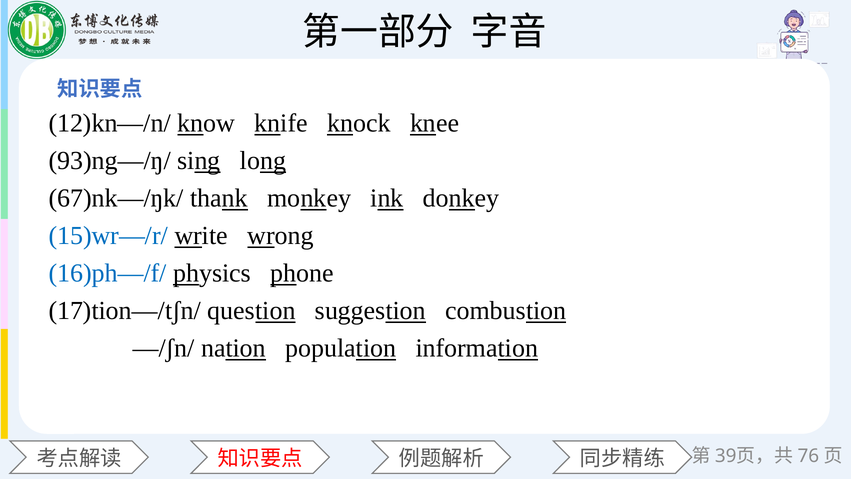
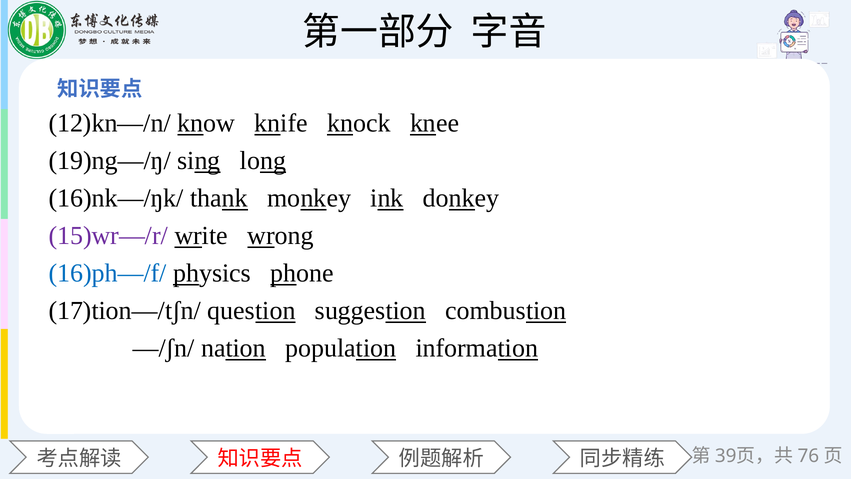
93)ng—/ŋ/: 93)ng—/ŋ/ -> 19)ng—/ŋ/ (110, 161)
67)nk—/ŋk/: 67)nk—/ŋk/ -> 16)nk—/ŋk/ (116, 198)
15)wr—/r/ colour: blue -> purple (108, 236)
